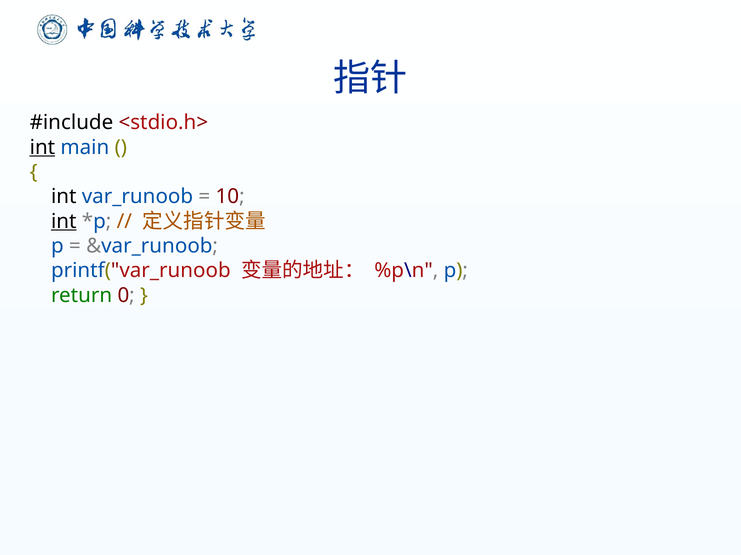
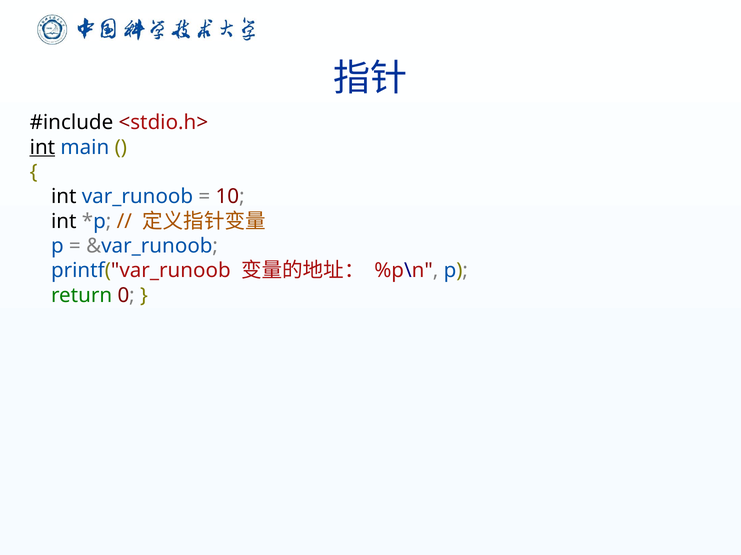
int underline: present -> none (64, 222)
